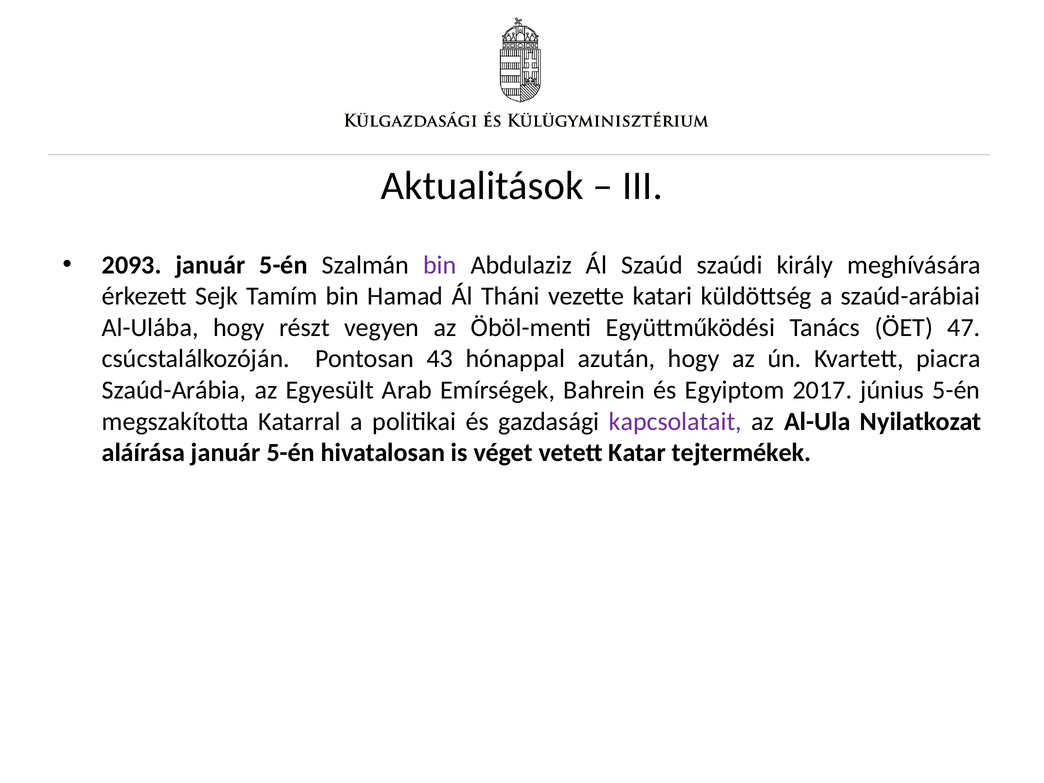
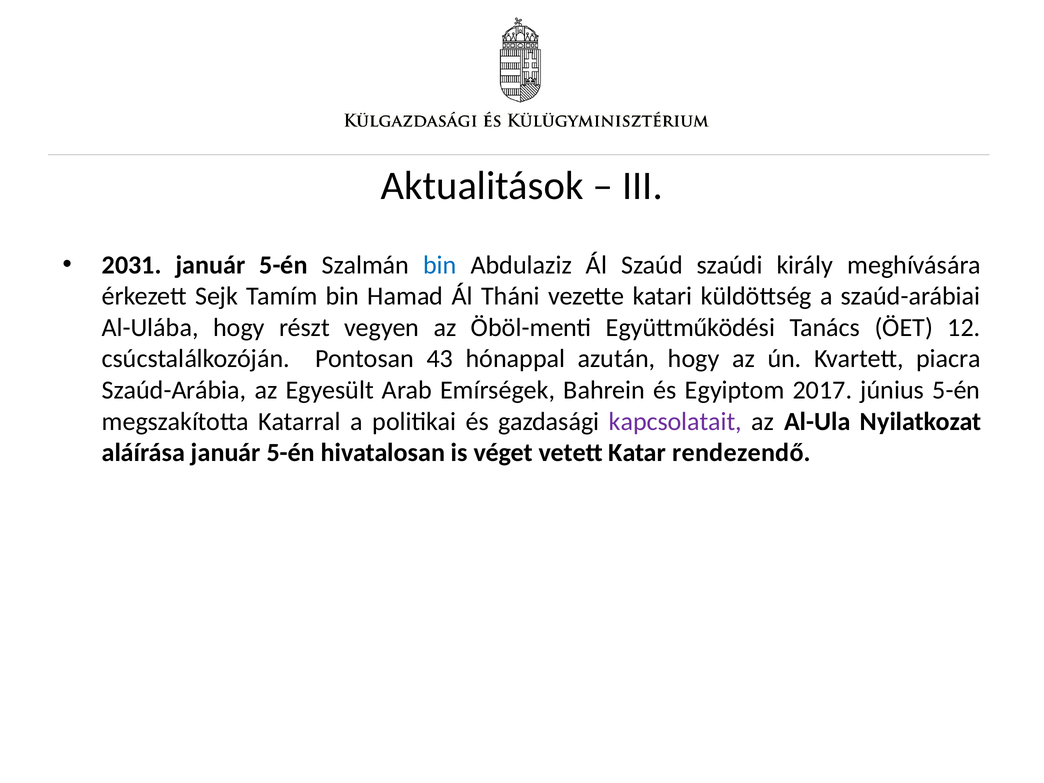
2093: 2093 -> 2031 (132, 265)
bin colour: purple -> blue (440, 265)
47: 47 -> 12 (964, 328)
tejtermékek: tejtermékek -> rendezendő (742, 453)
